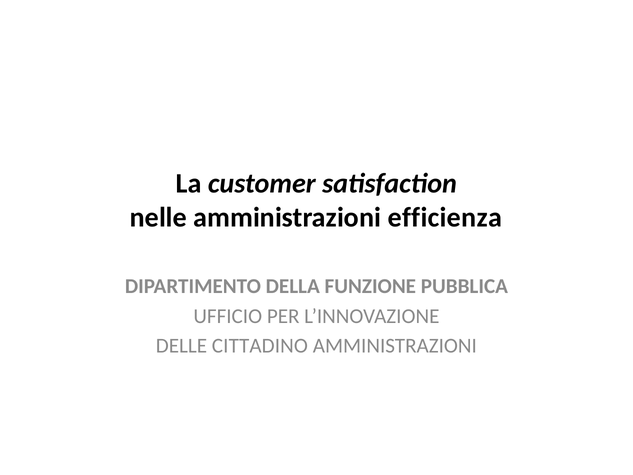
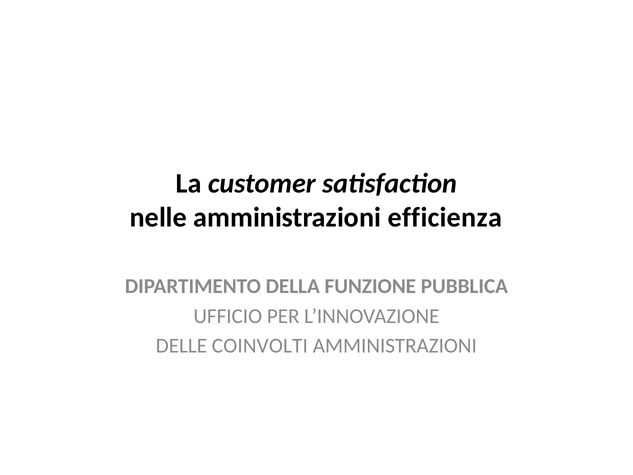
CITTADINO: CITTADINO -> COINVOLTI (260, 345)
